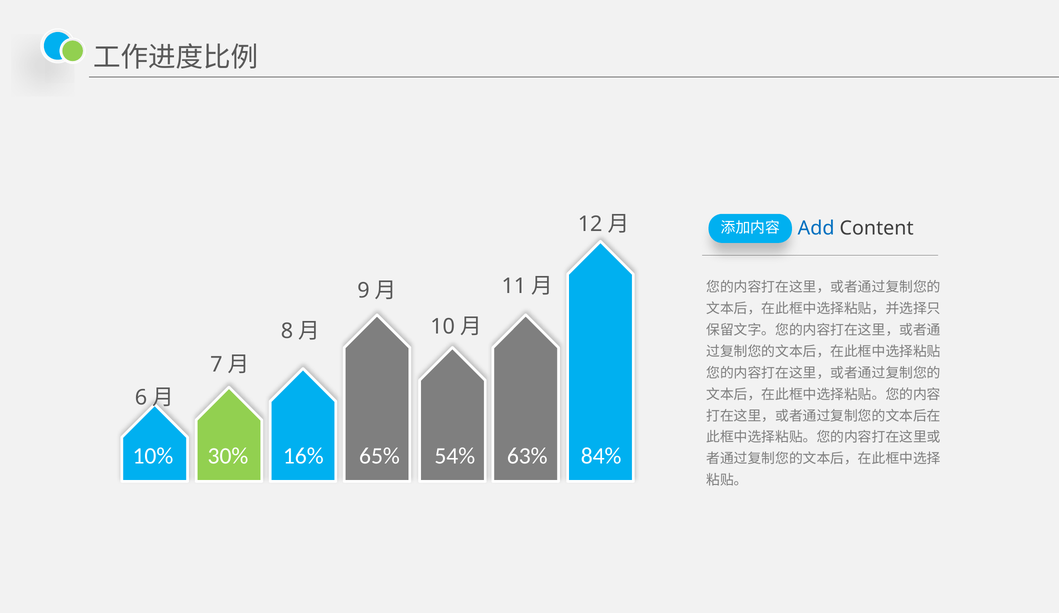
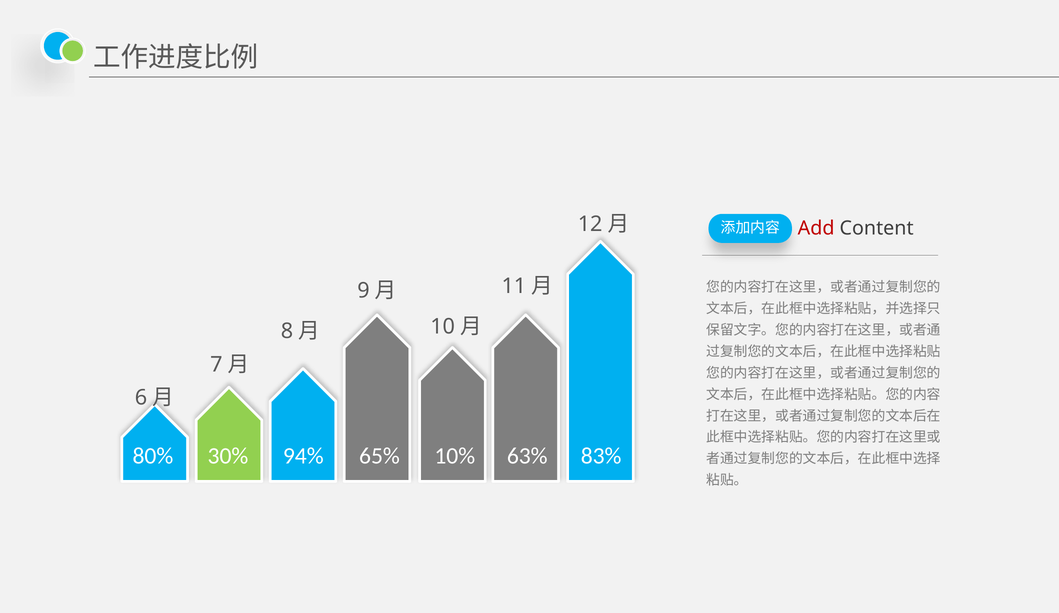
Add colour: blue -> red (816, 229)
10%: 10% -> 80% (153, 456)
16%: 16% -> 94% (303, 456)
54%: 54% -> 10% (455, 456)
84%: 84% -> 83% (601, 456)
